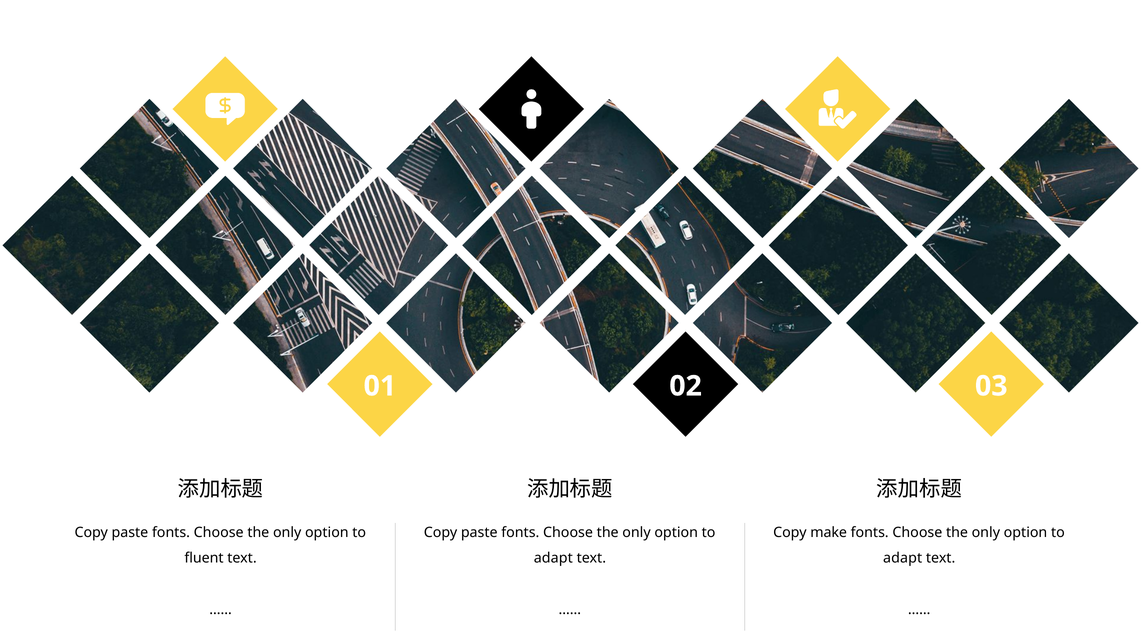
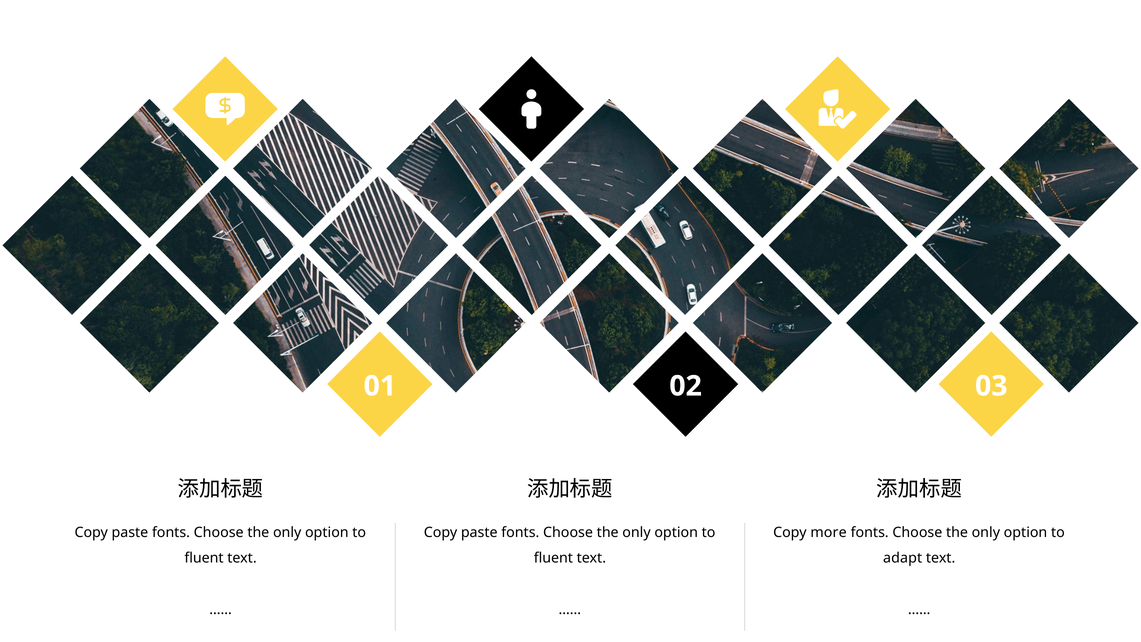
make: make -> more (829, 532)
adapt: adapt -> fluent (553, 558)
